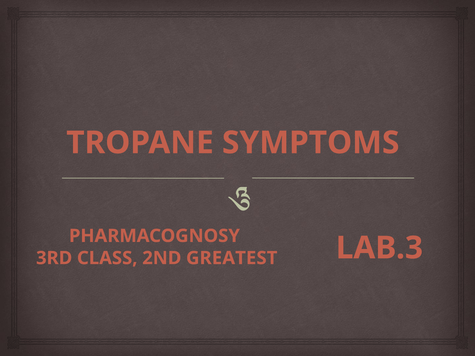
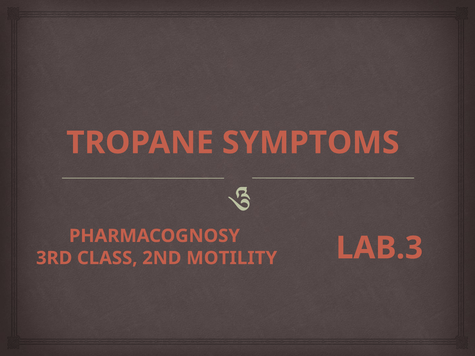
GREATEST: GREATEST -> MOTILITY (232, 258)
